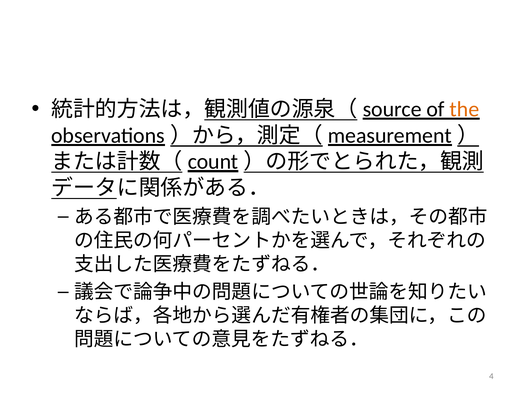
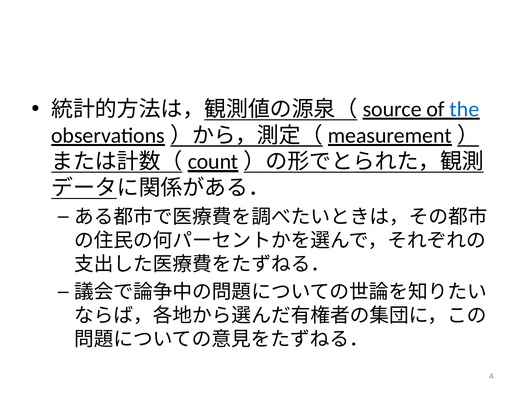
the colour: orange -> blue (464, 109)
